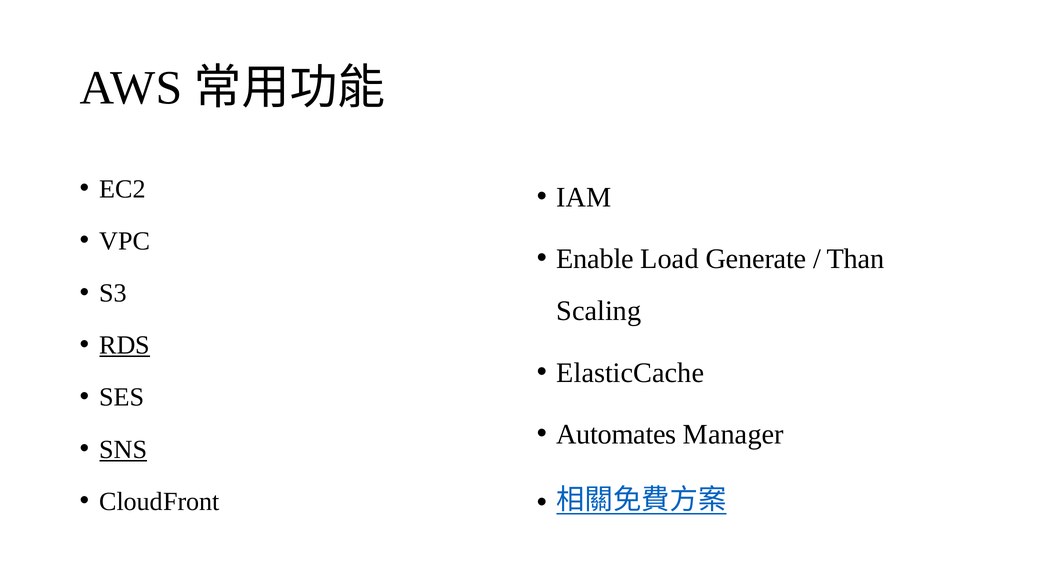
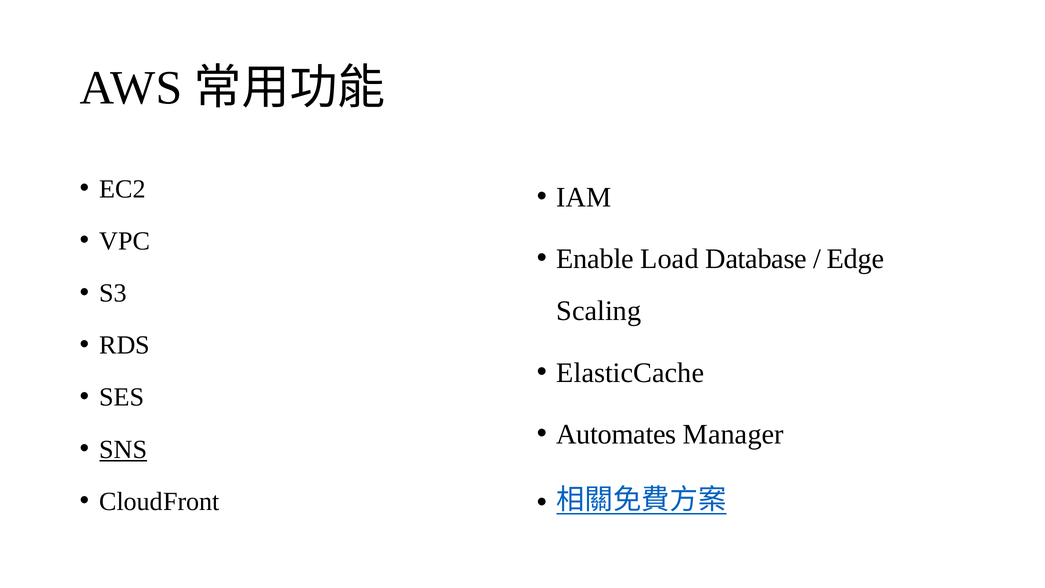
Generate: Generate -> Database (756, 259)
Than: Than -> Edge (856, 259)
RDS underline: present -> none (125, 345)
